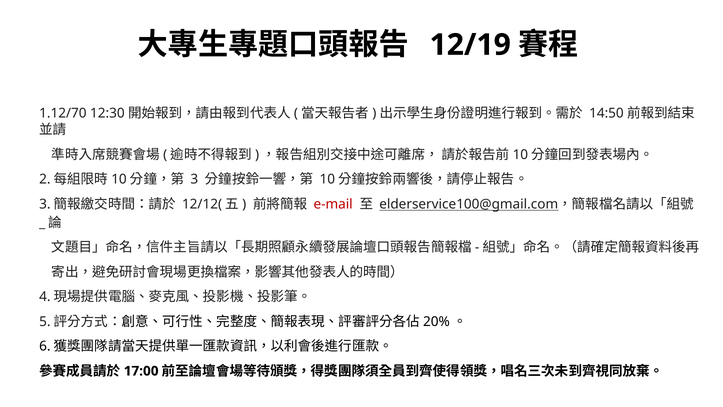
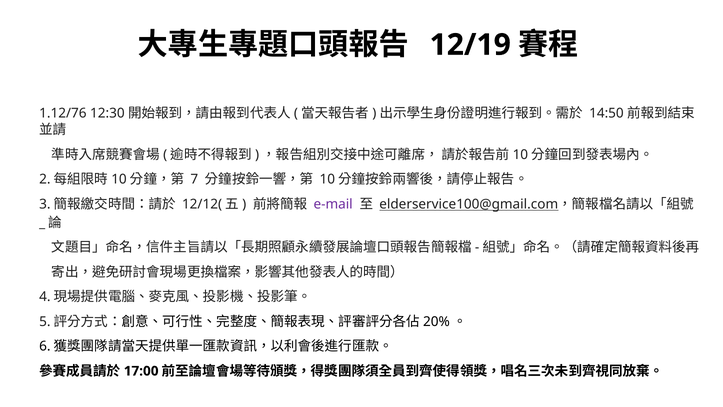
1.12/70: 1.12/70 -> 1.12/76 (63, 113)
3: 3 -> 7 (194, 179)
e-mail colour: red -> purple (333, 204)
